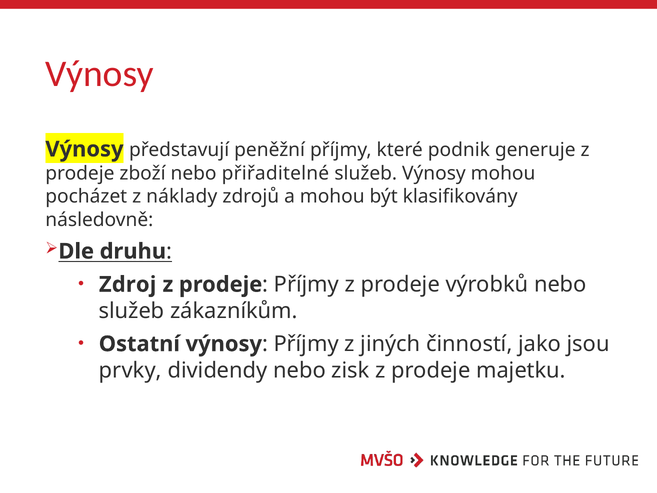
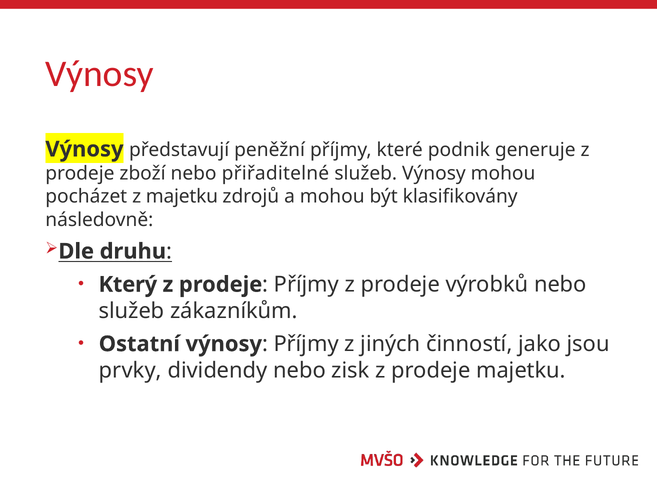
z náklady: náklady -> majetku (182, 197)
Zdroj: Zdroj -> Který (128, 284)
